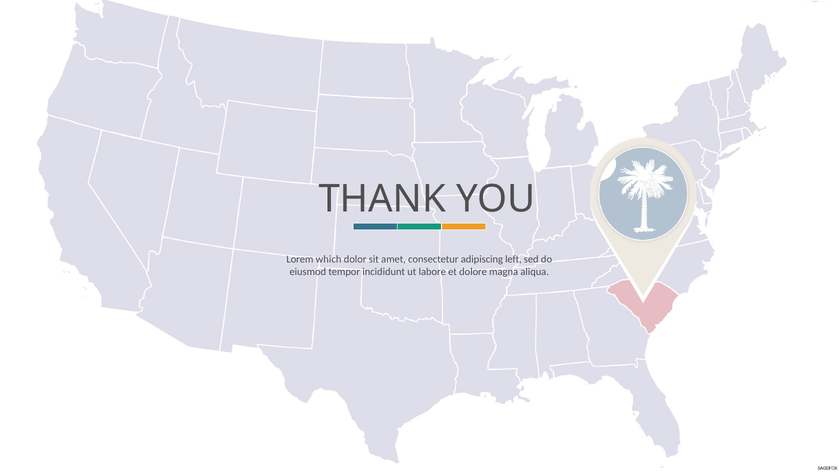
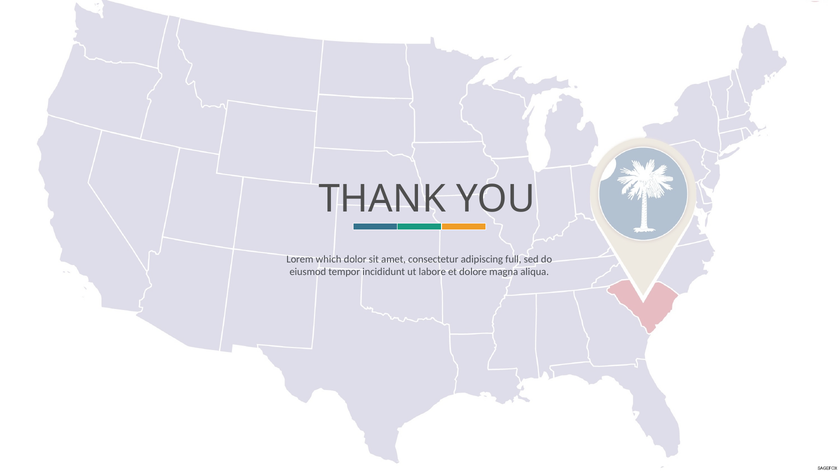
left: left -> full (513, 259)
